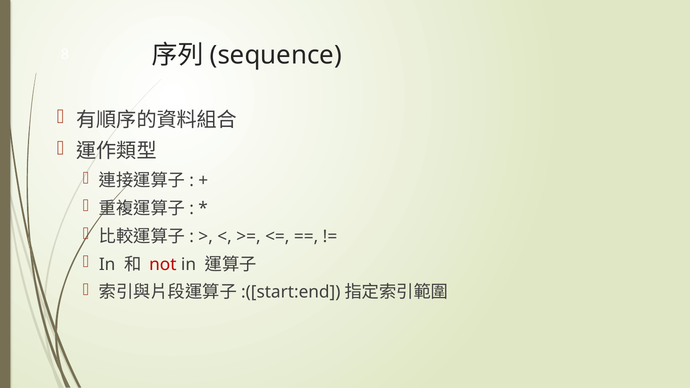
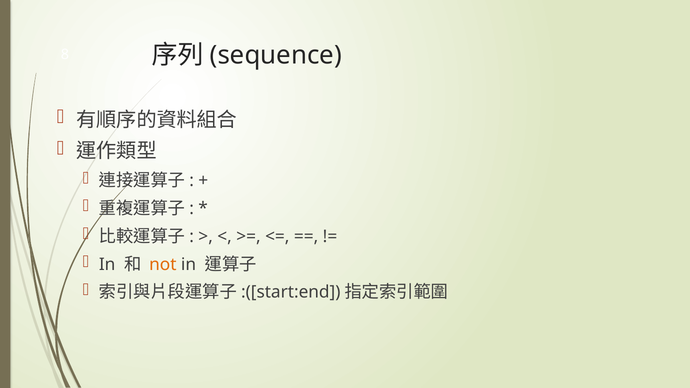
not colour: red -> orange (163, 264)
